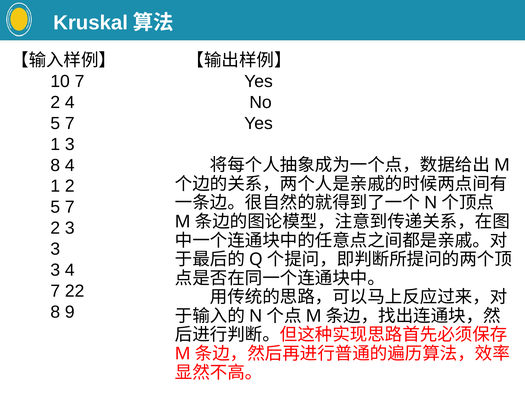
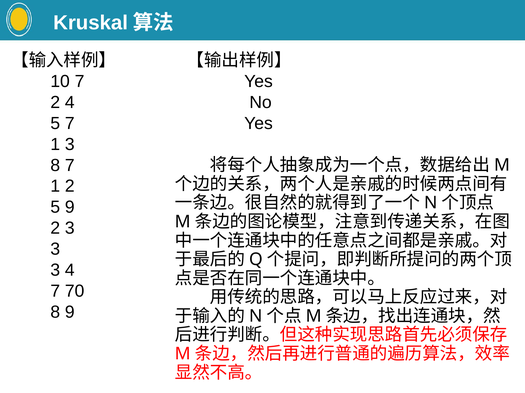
8 4: 4 -> 7 (70, 166)
7: 7 -> 9 (70, 208)
22: 22 -> 70 (75, 292)
